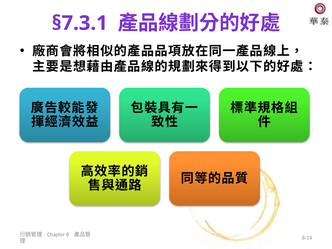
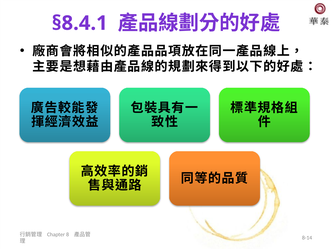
§7.3.1: §7.3.1 -> §8.4.1 (80, 23)
